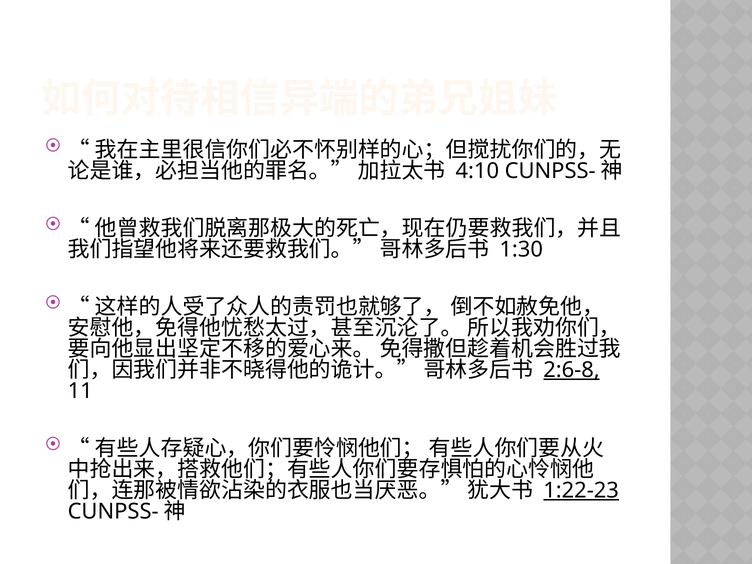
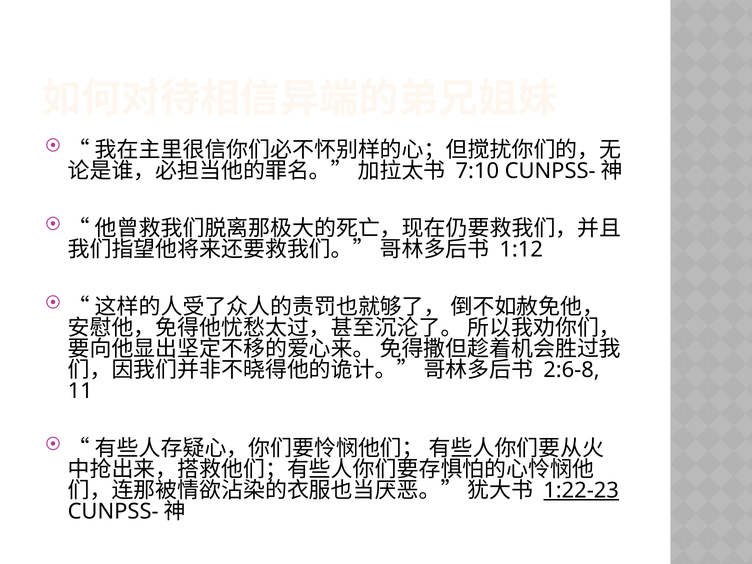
4:10: 4:10 -> 7:10 (477, 171)
1:30: 1:30 -> 1:12 (521, 249)
2:6-8 underline: present -> none (572, 370)
